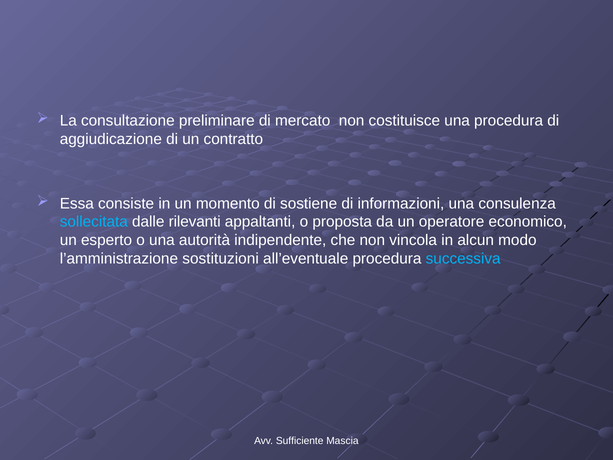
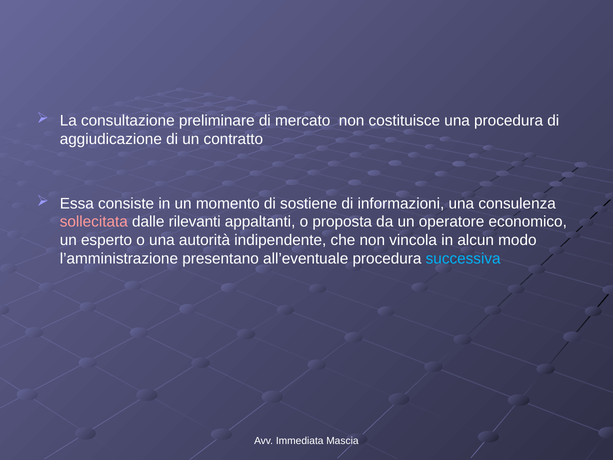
sollecitata colour: light blue -> pink (94, 222)
sostituzioni: sostituzioni -> presentano (221, 259)
Sufficiente: Sufficiente -> Immediata (300, 441)
